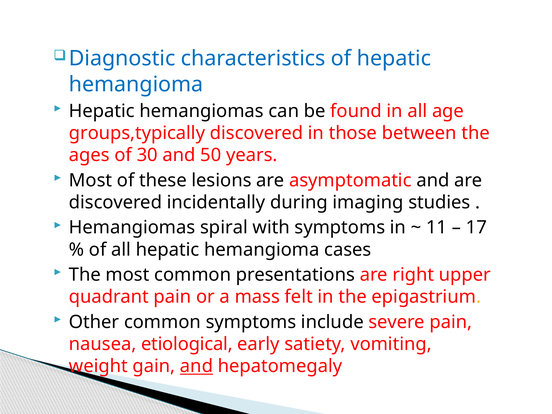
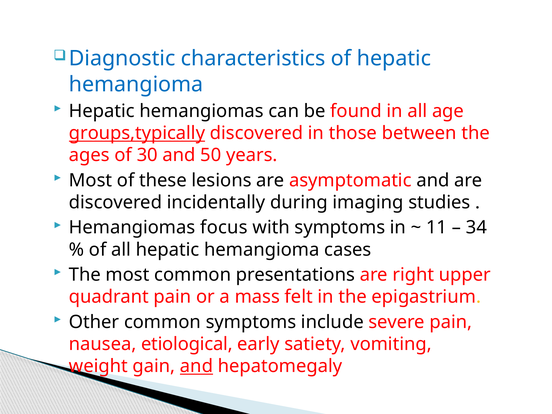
groups,typically underline: none -> present (137, 133)
spiral: spiral -> focus (224, 228)
17: 17 -> 34 (476, 228)
